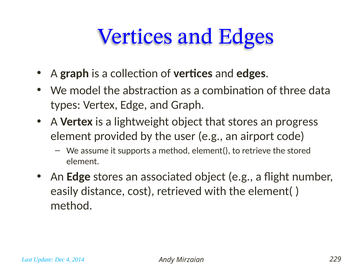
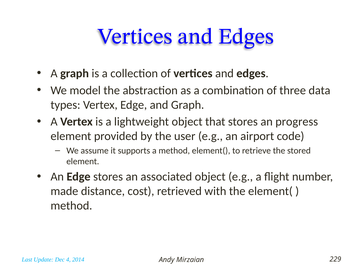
easily: easily -> made (64, 191)
